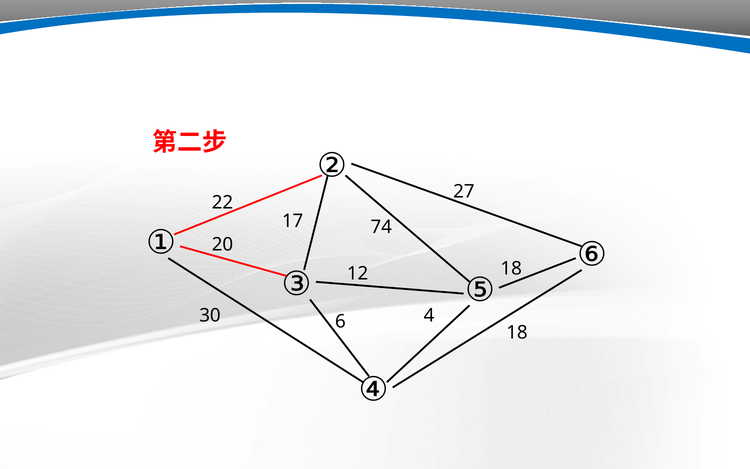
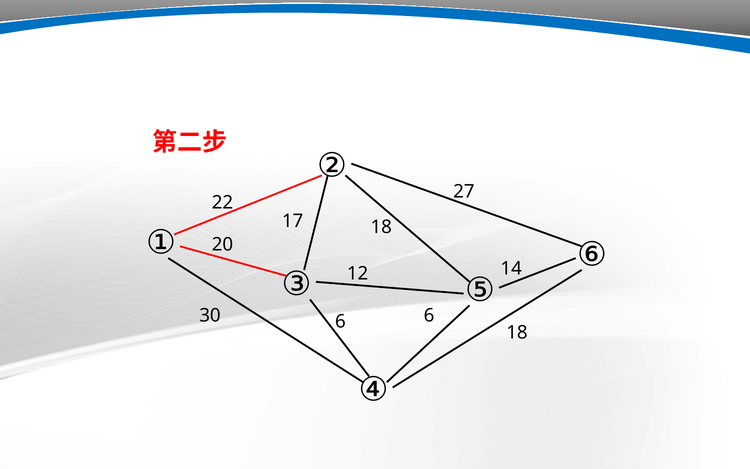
17 74: 74 -> 18 (381, 227)
12 18: 18 -> 14 (511, 268)
6 4: 4 -> 6 (429, 316)
